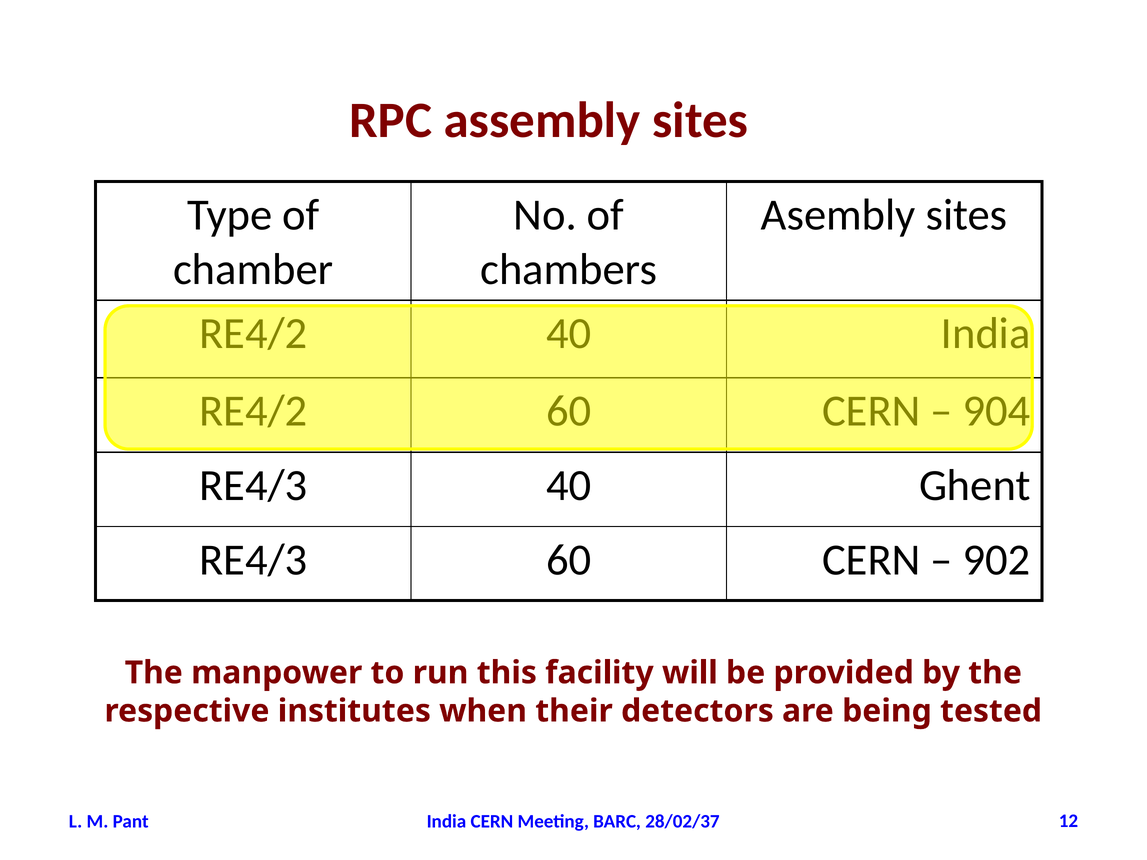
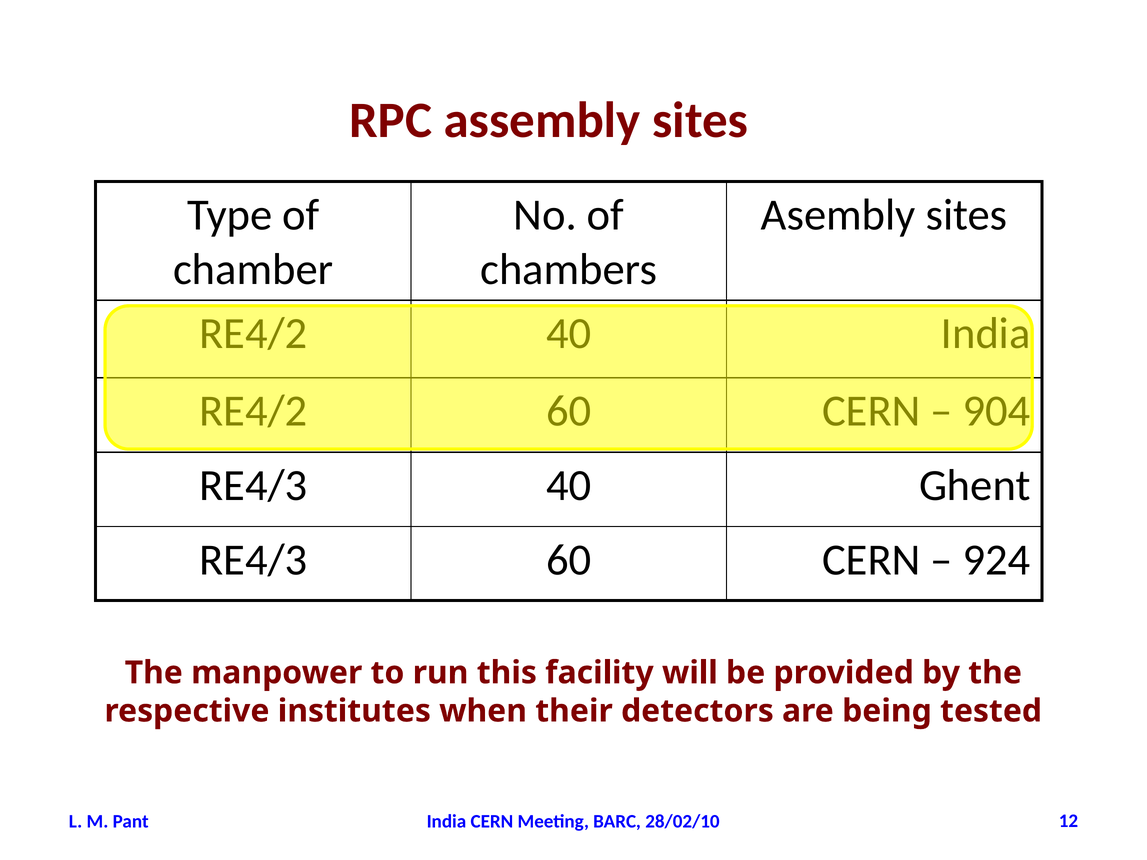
902: 902 -> 924 (997, 560)
28/02/37: 28/02/37 -> 28/02/10 (682, 822)
